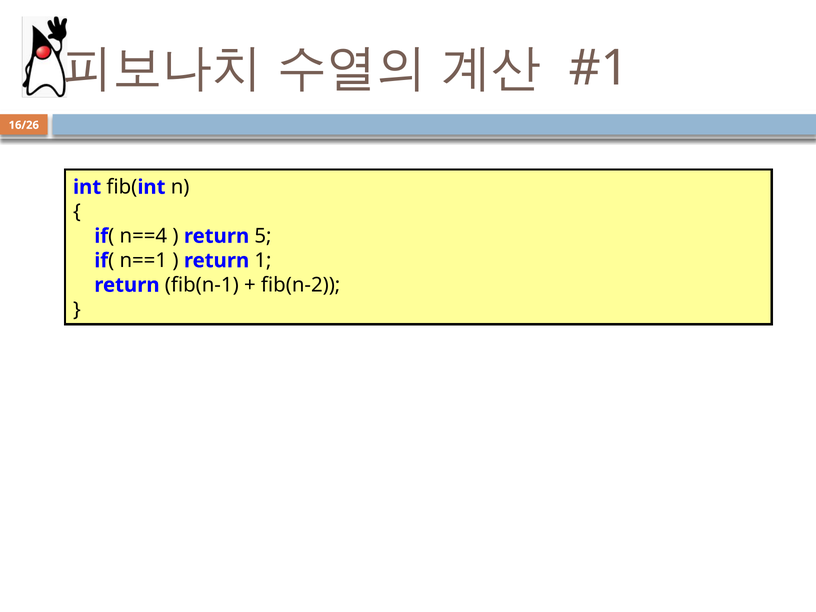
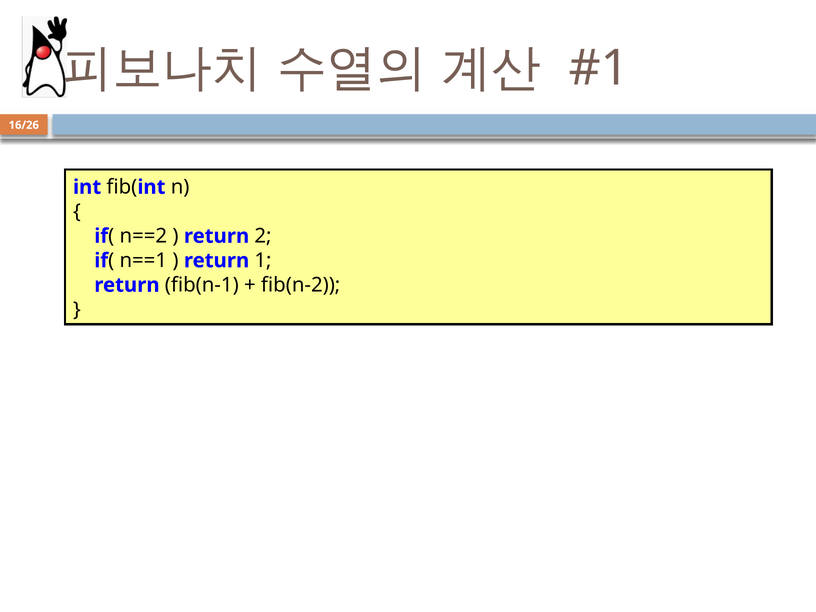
n==4: n==4 -> n==2 (143, 236)
5: 5 -> 2 (263, 236)
